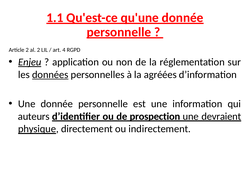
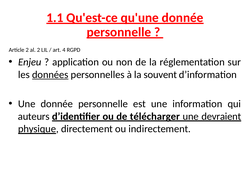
Enjeu underline: present -> none (30, 62)
agréées: agréées -> souvent (160, 74)
prospection: prospection -> télécharger (155, 116)
